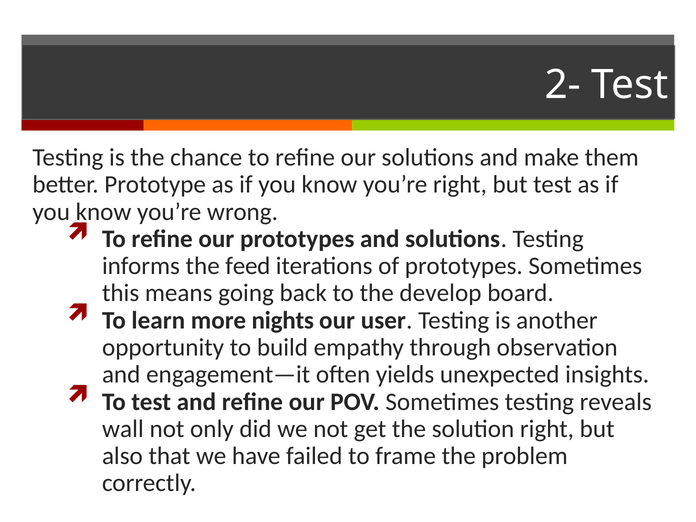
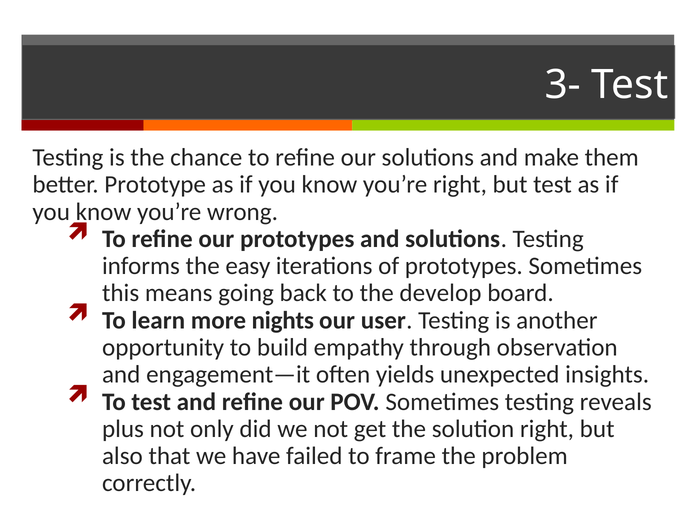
2-: 2- -> 3- (563, 85)
feed: feed -> easy (248, 266)
wall: wall -> plus (123, 429)
